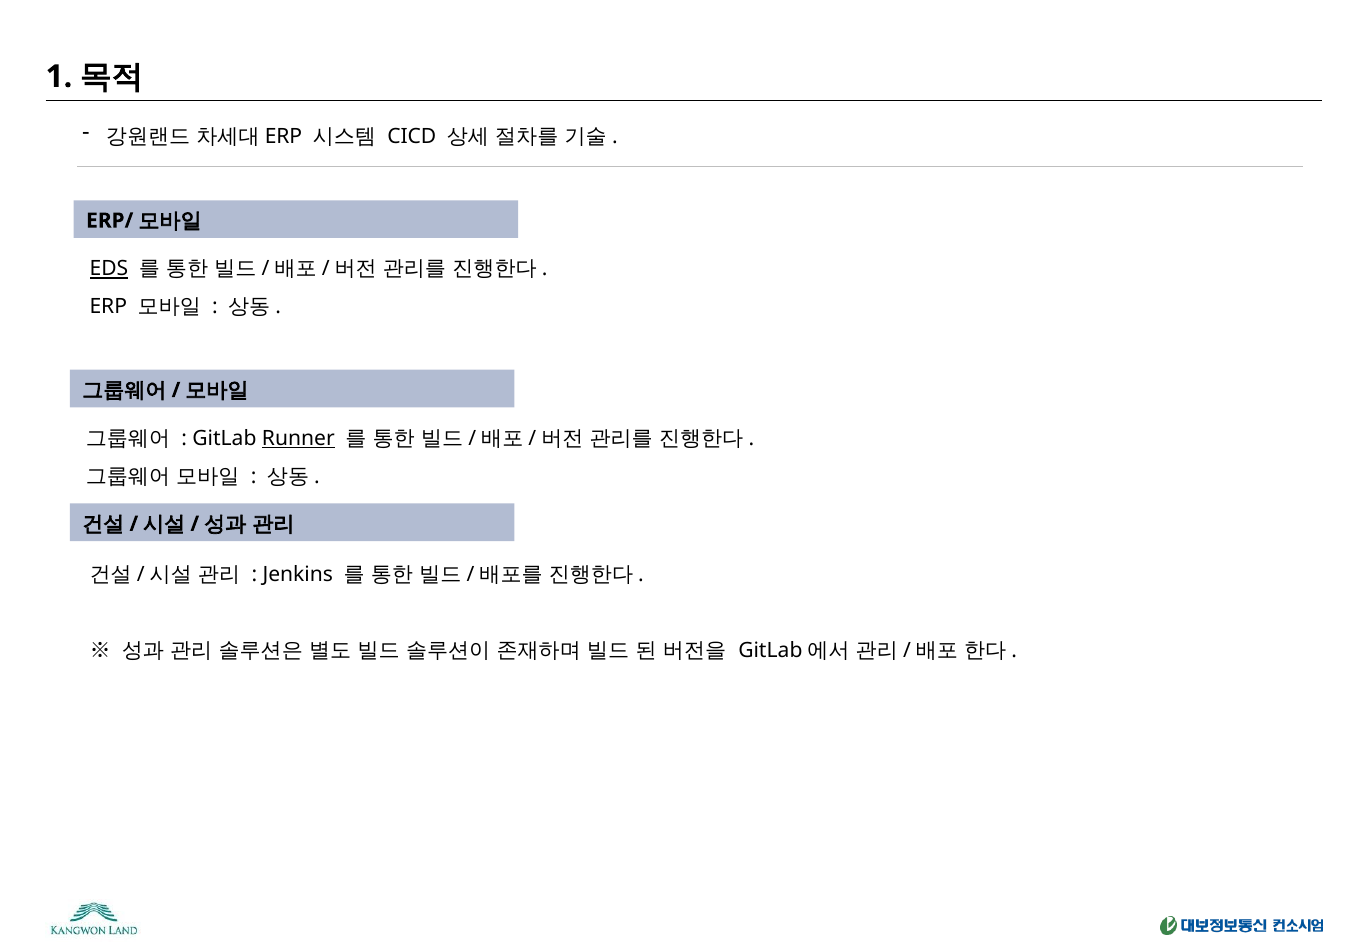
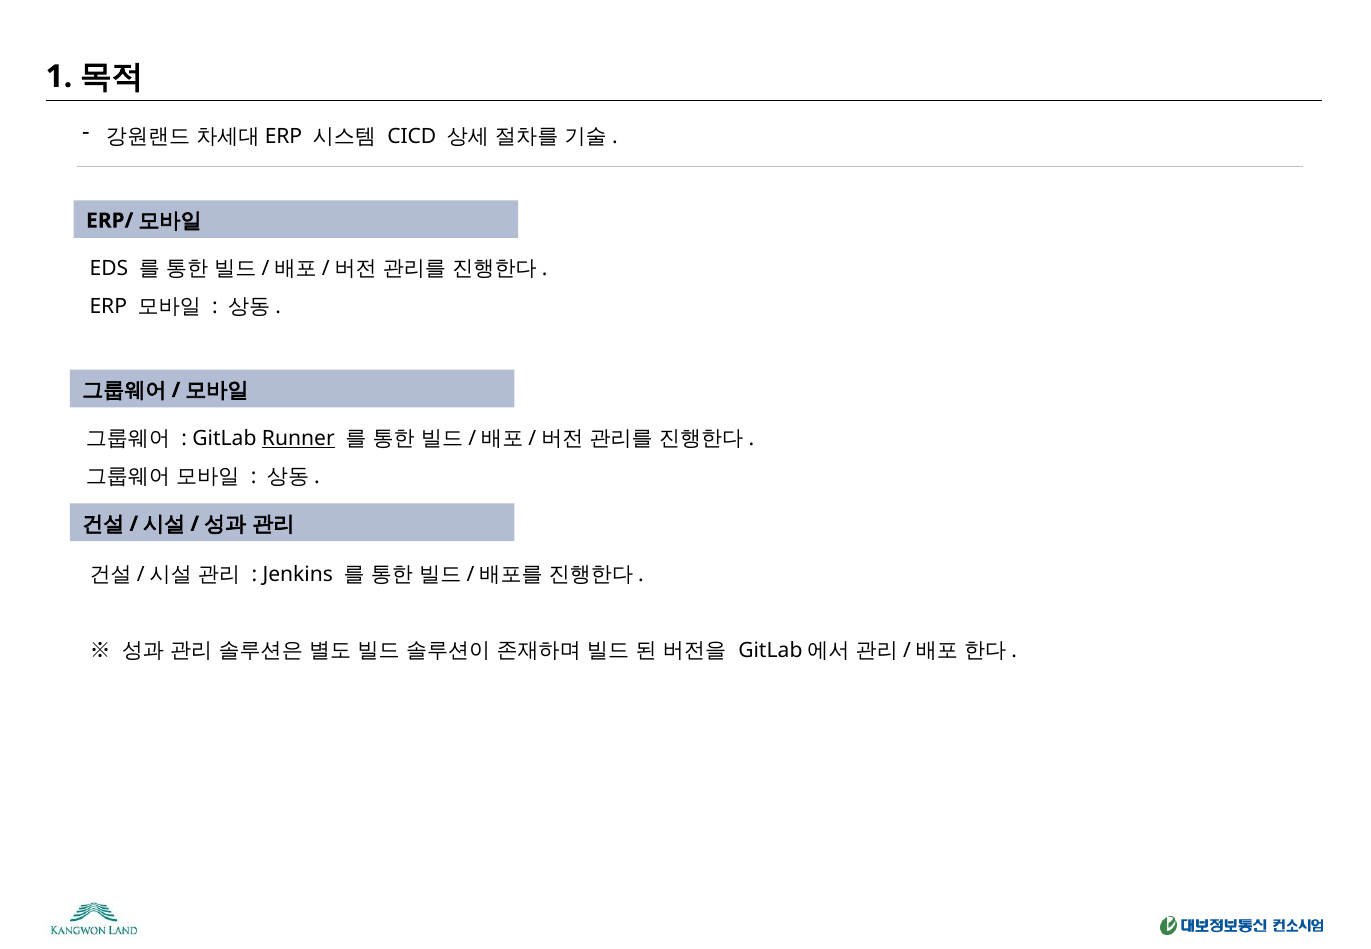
EDS underline: present -> none (109, 269)
